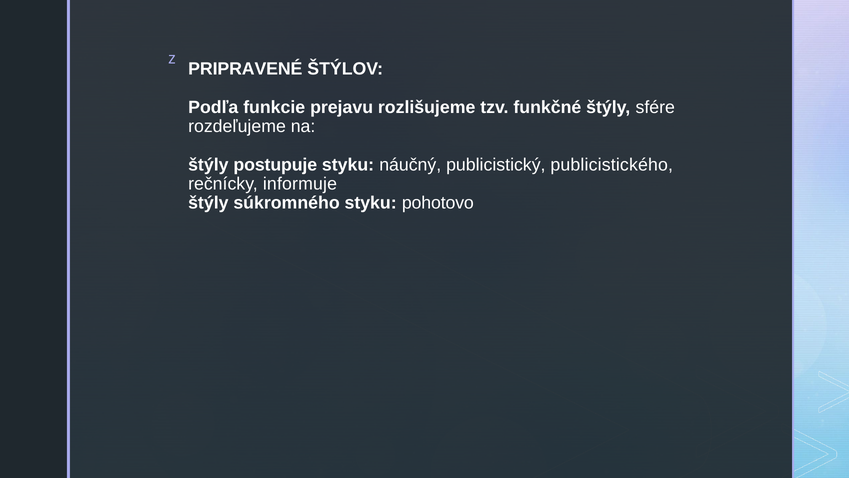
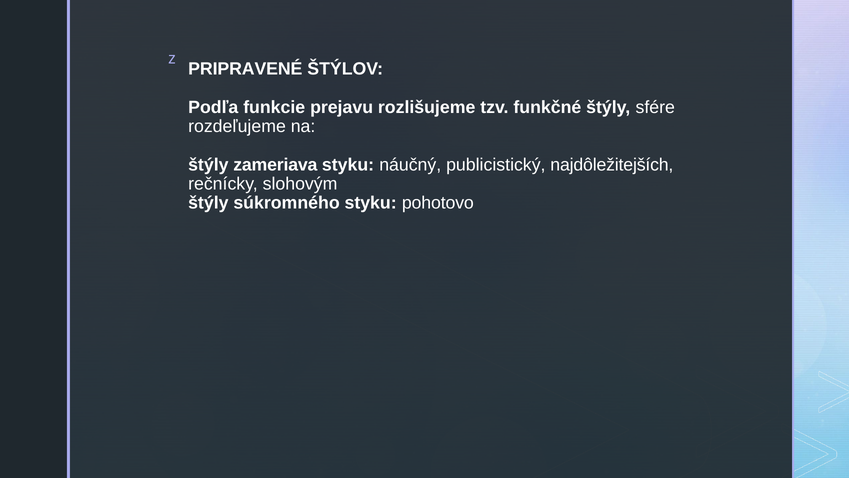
postupuje: postupuje -> zameriava (275, 165)
publicistického: publicistického -> najdôležitejších (612, 165)
informuje: informuje -> slohovým (300, 184)
